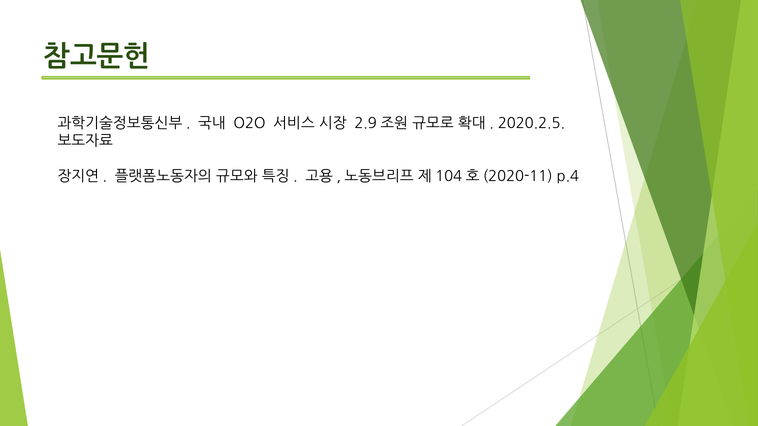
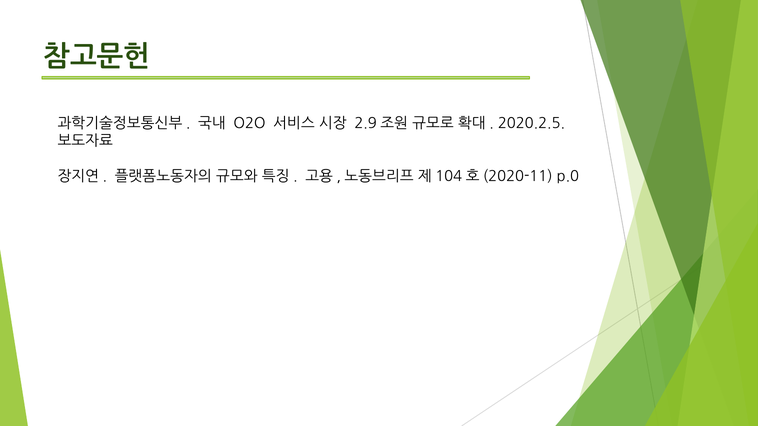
p.4: p.4 -> p.0 (568, 177)
